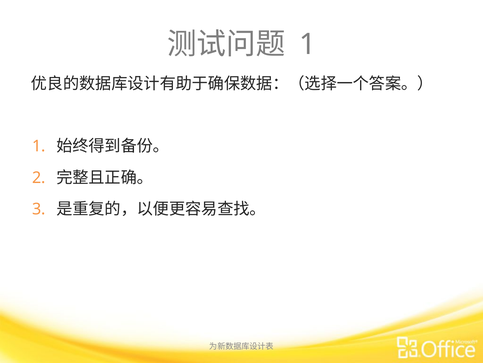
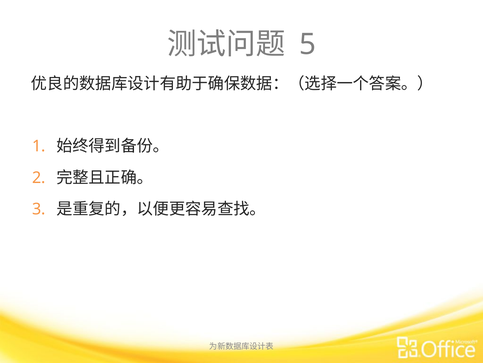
1: 1 -> 5 (307, 44)
